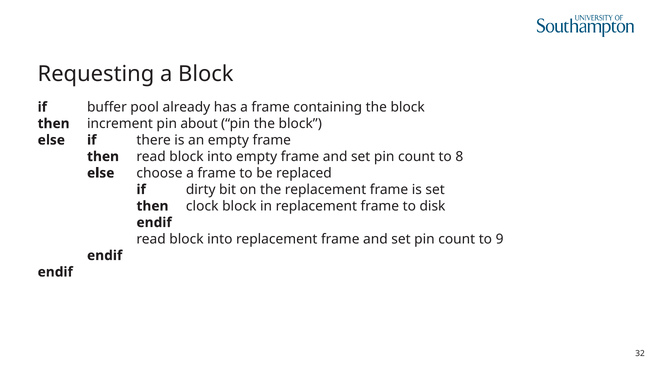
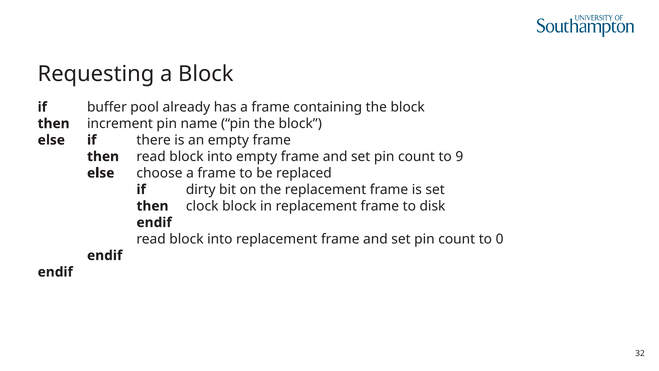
about: about -> name (199, 123)
8: 8 -> 9 (459, 156)
9: 9 -> 0 (500, 239)
